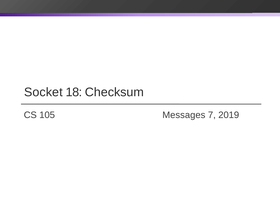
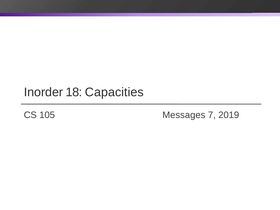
Socket: Socket -> Inorder (43, 92)
Checksum: Checksum -> Capacities (114, 92)
